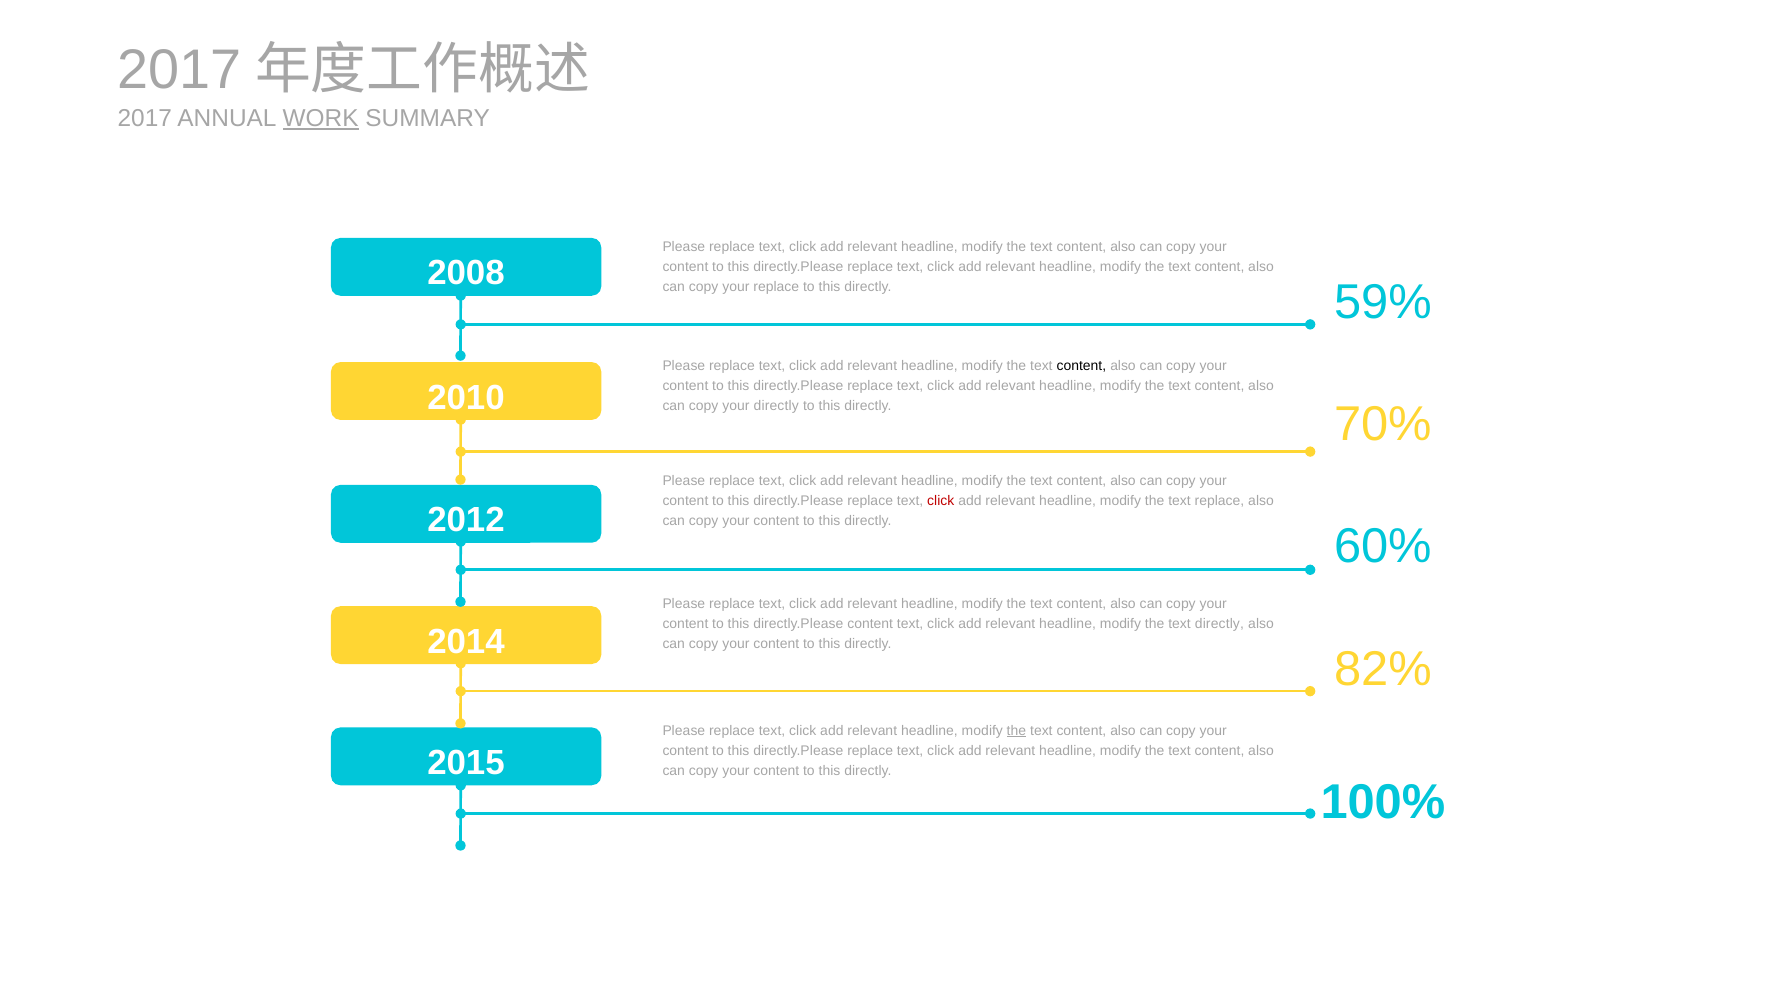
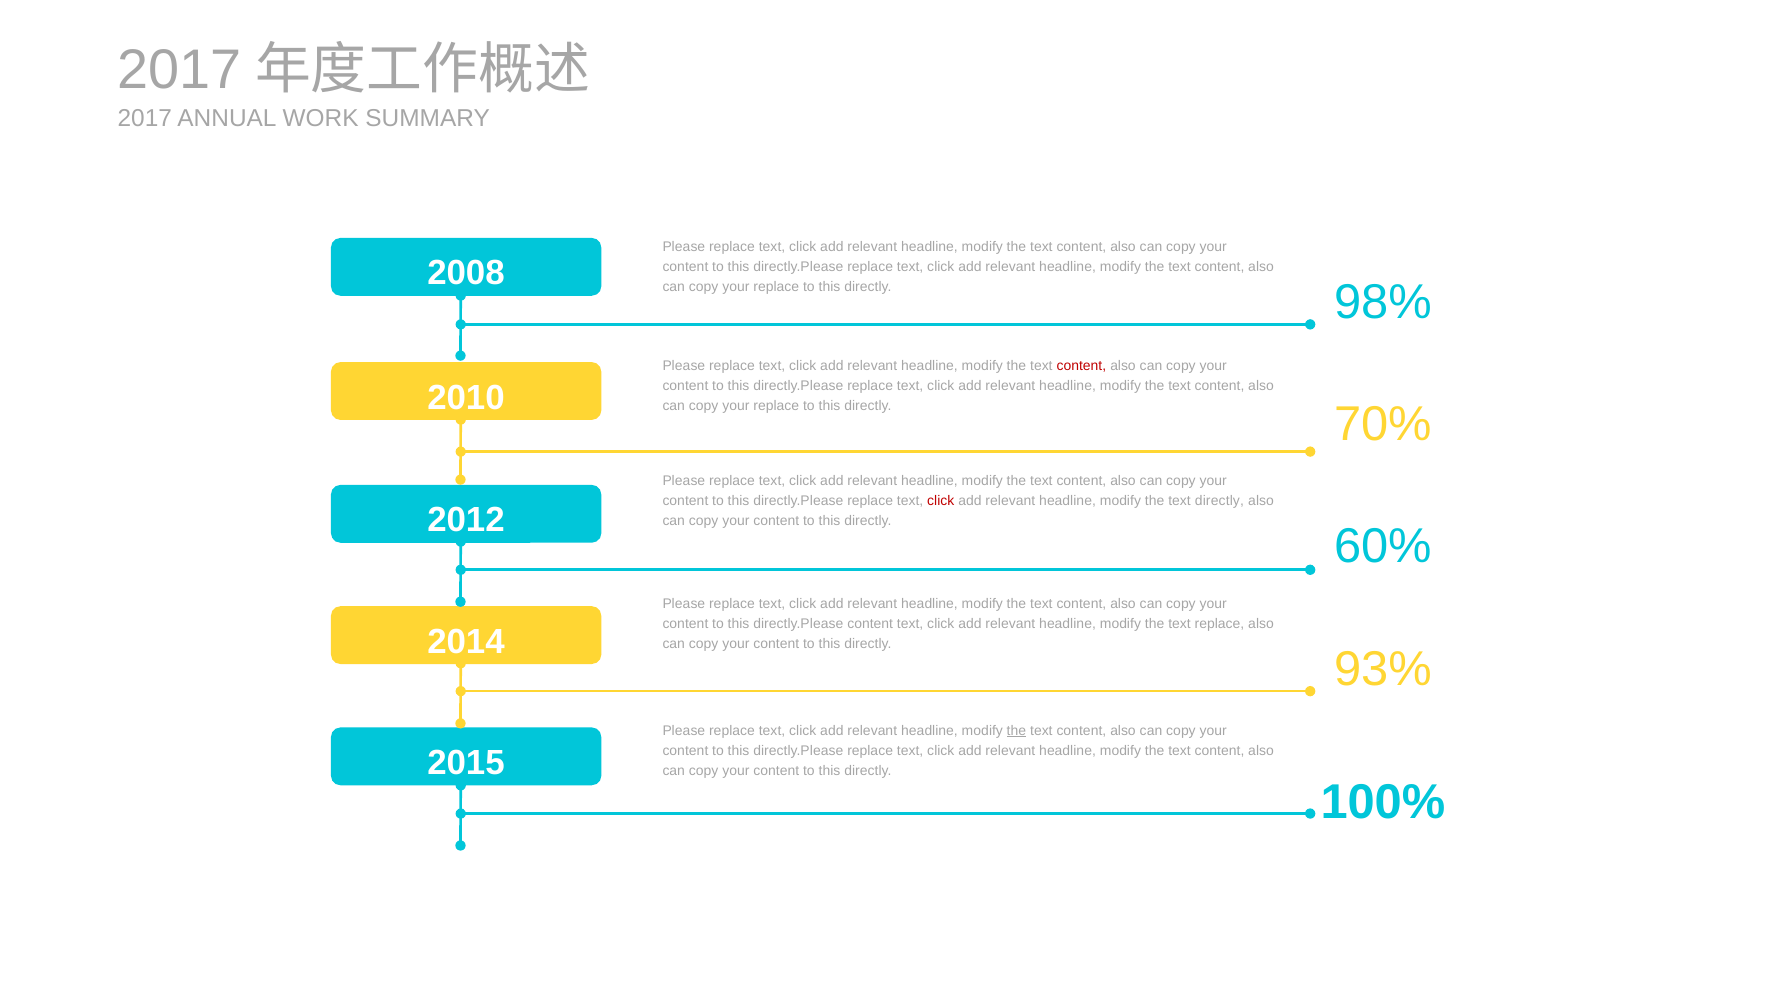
WORK underline: present -> none (321, 118)
59%: 59% -> 98% (1383, 302)
content colour: black -> red (1081, 366)
directly: directly -> replace (776, 406)
text replace: replace -> directly (1219, 501)
text directly: directly -> replace (1219, 624)
82%: 82% -> 93% (1383, 669)
